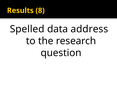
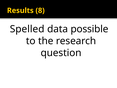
address: address -> possible (89, 29)
